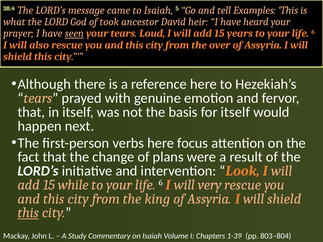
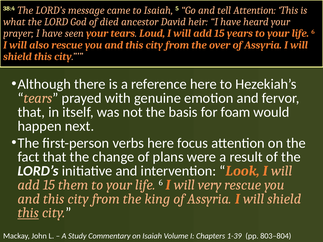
tell Examples: Examples -> Attention (255, 10)
took: took -> died (109, 22)
seen underline: present -> none (74, 33)
for itself: itself -> foam (235, 112)
while: while -> them (73, 185)
